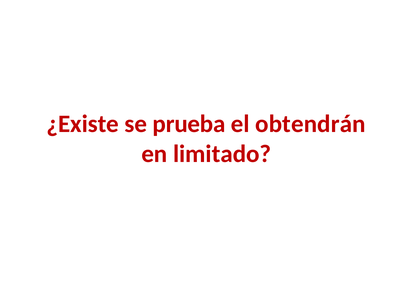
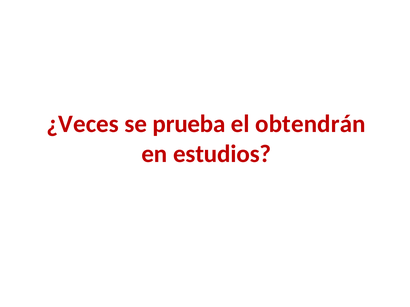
¿Existe: ¿Existe -> ¿Veces (83, 124)
limitado: limitado -> estudios (222, 154)
